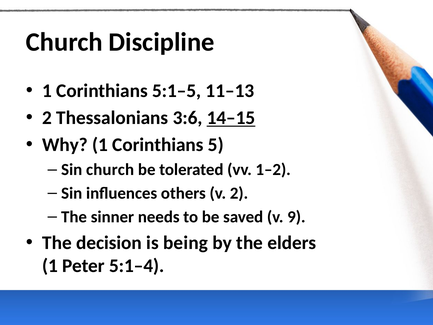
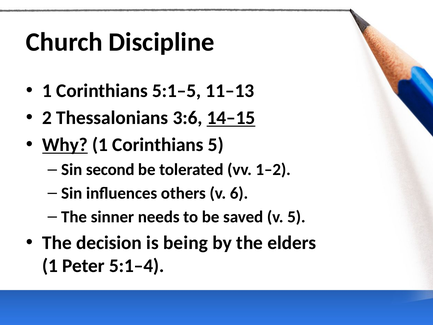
Why underline: none -> present (65, 145)
Sin church: church -> second (110, 170)
v 2: 2 -> 6 (239, 193)
v 9: 9 -> 5 (296, 217)
